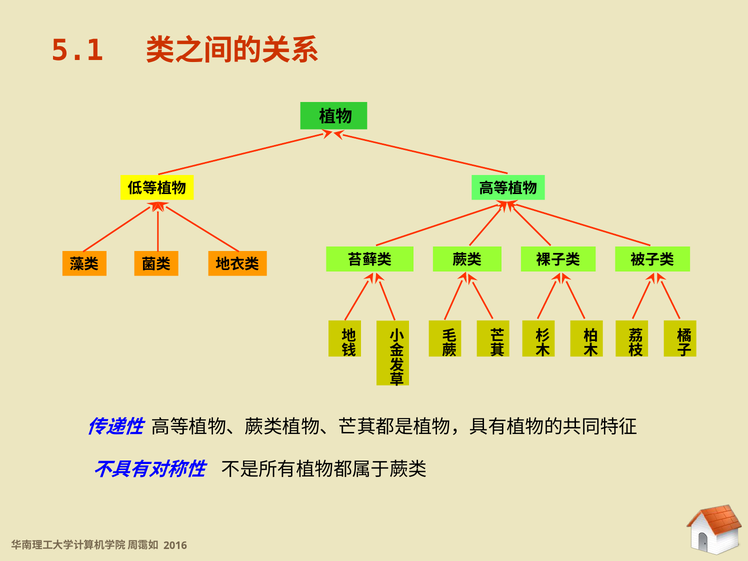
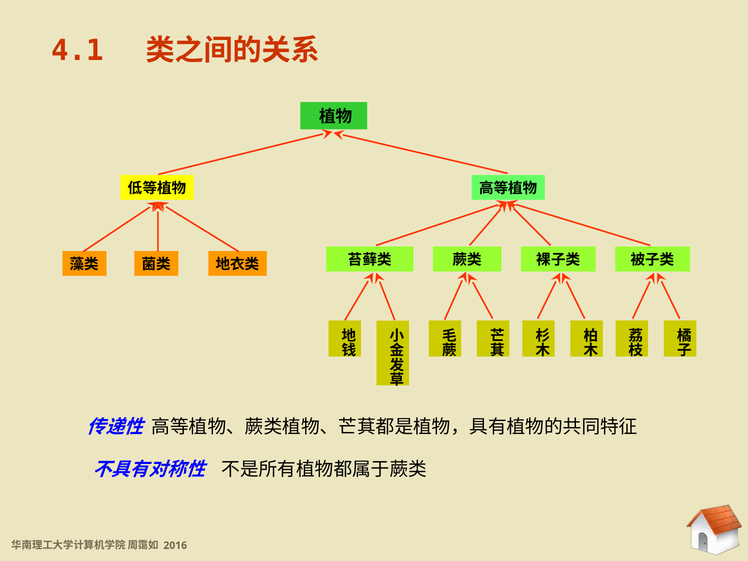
5.1: 5.1 -> 4.1 (77, 50)
